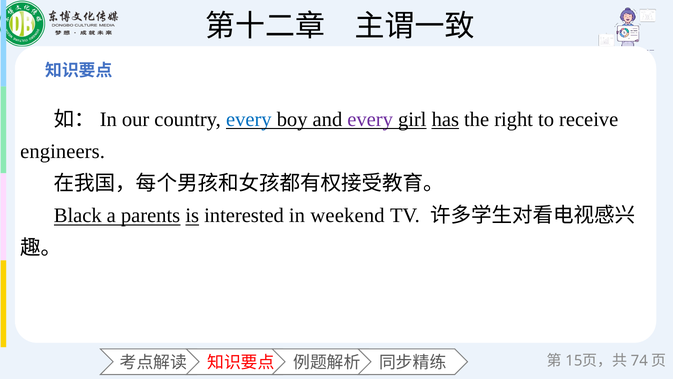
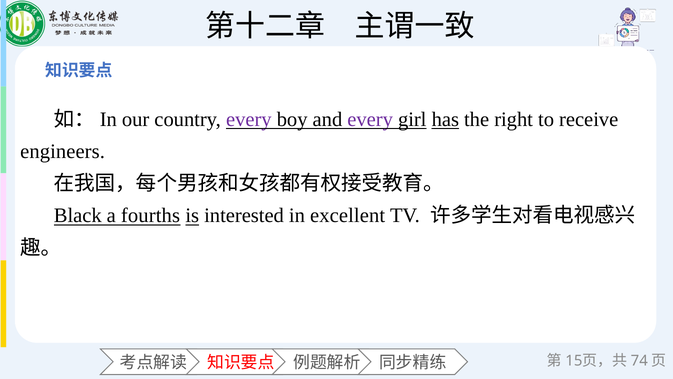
every colour: blue -> purple (249, 119)
parents: parents -> fourths (150, 215)
weekend: weekend -> excellent (348, 215)
